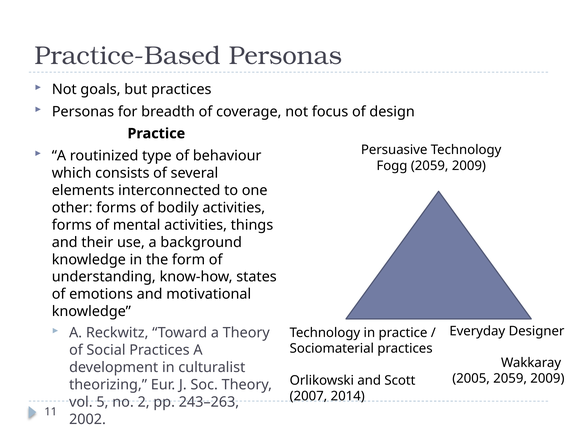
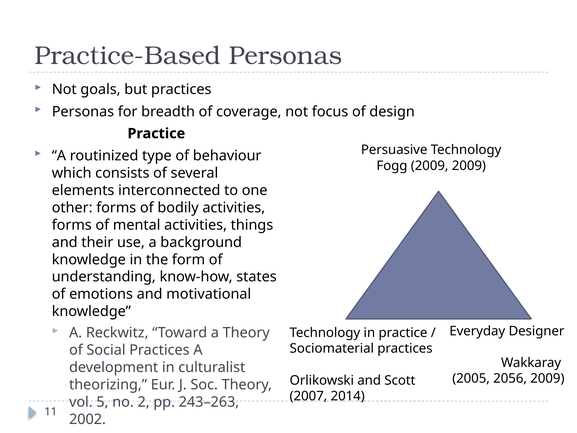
Fogg 2059: 2059 -> 2009 (430, 166)
2005 2059: 2059 -> 2056 (510, 378)
